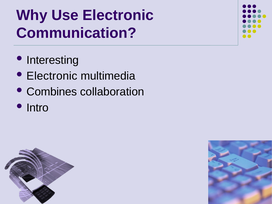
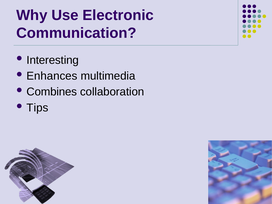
Electronic: Electronic -> Enhances (52, 76)
Intro: Intro -> Tips (37, 108)
